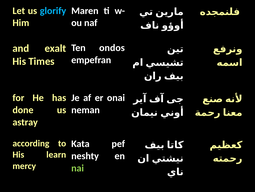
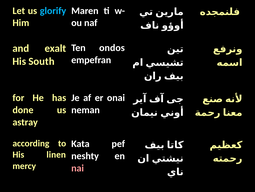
Times: Times -> South (41, 61)
learn: learn -> linen (56, 154)
nai colour: light green -> pink (78, 168)
